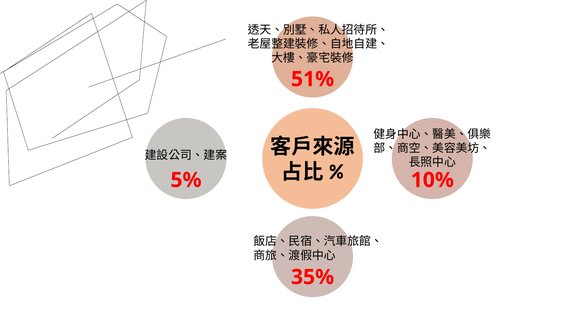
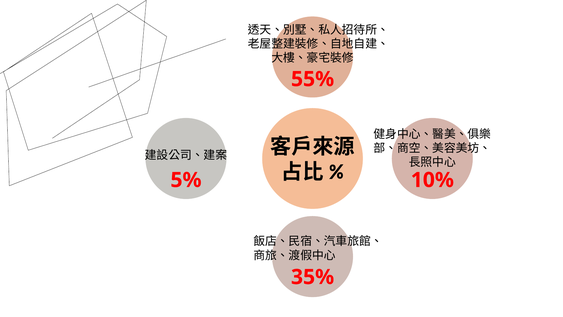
51%: 51% -> 55% (313, 79)
